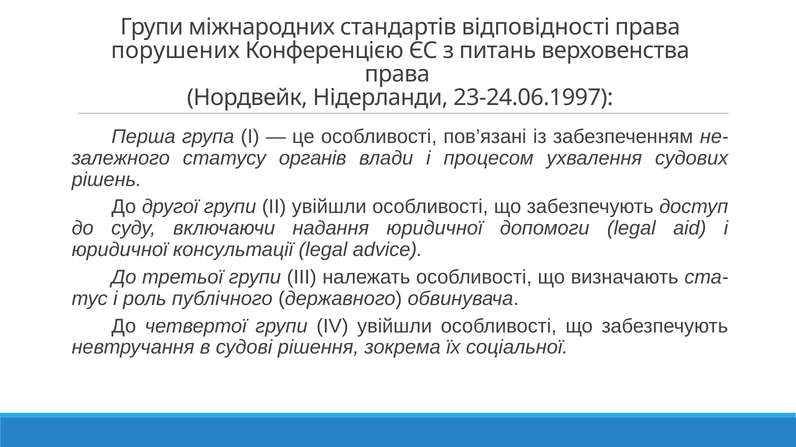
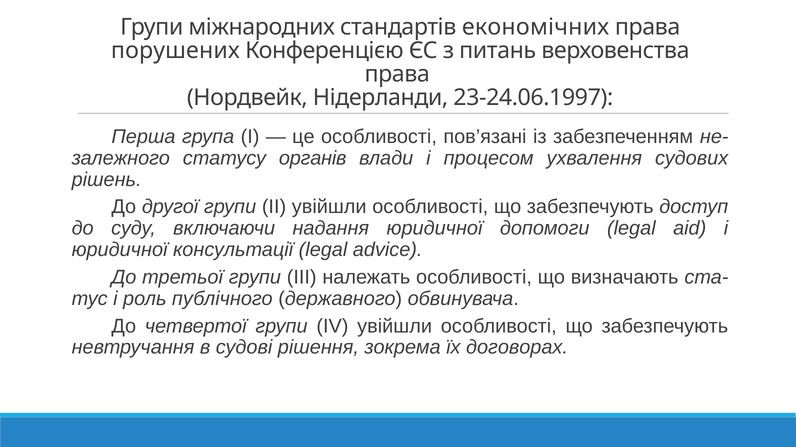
відповідності: відповідності -> економічних (536, 27)
соціальної: соціальної -> договорах (517, 348)
